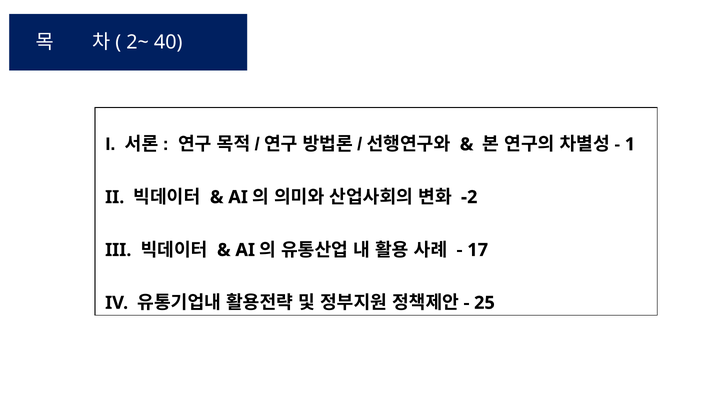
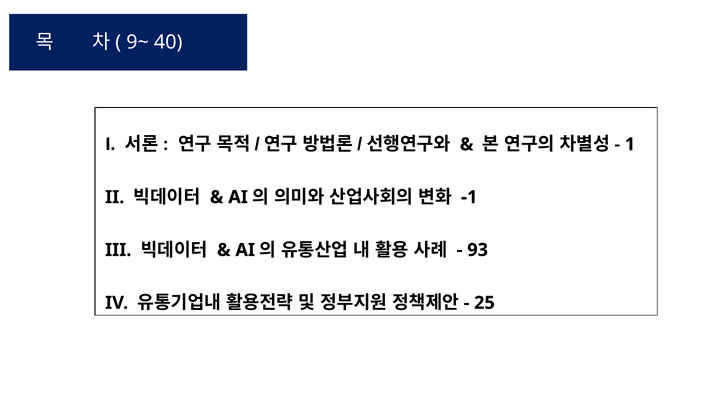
2~: 2~ -> 9~ (138, 42)
-2: -2 -> -1 (469, 197)
17: 17 -> 93 (478, 250)
